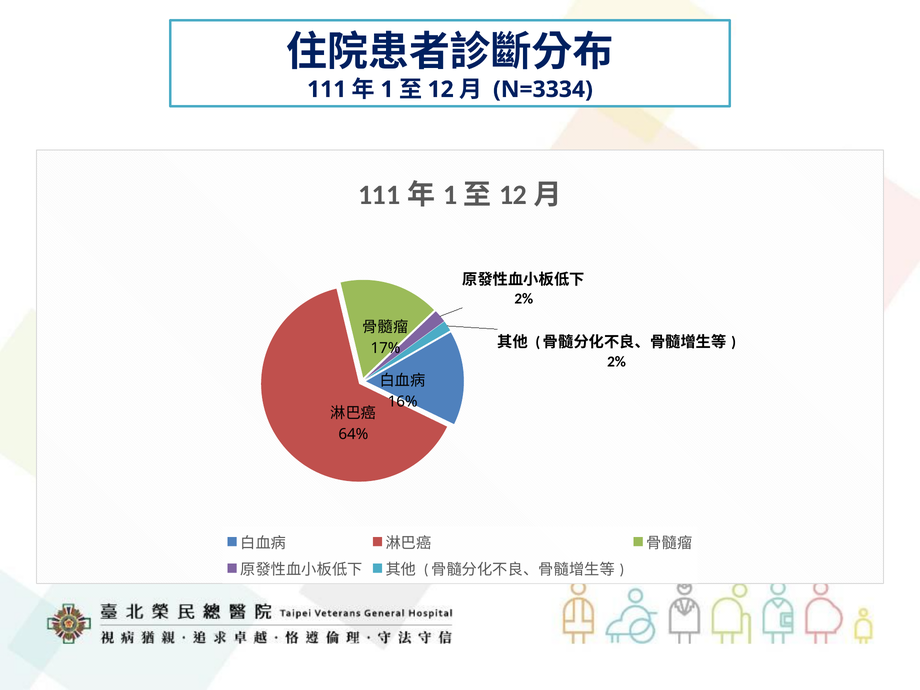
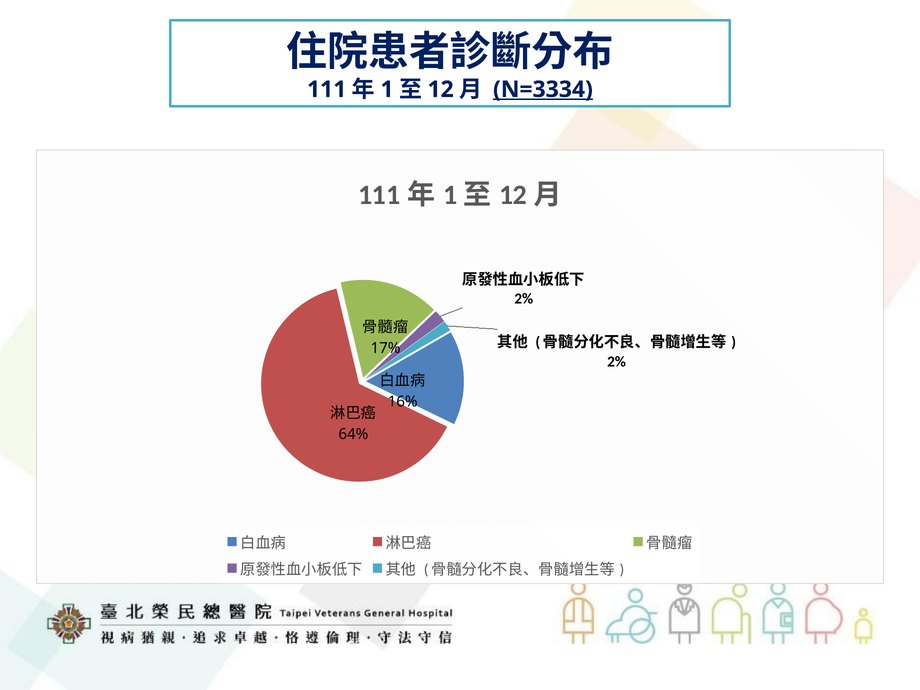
N=3334 underline: none -> present (543, 89)
